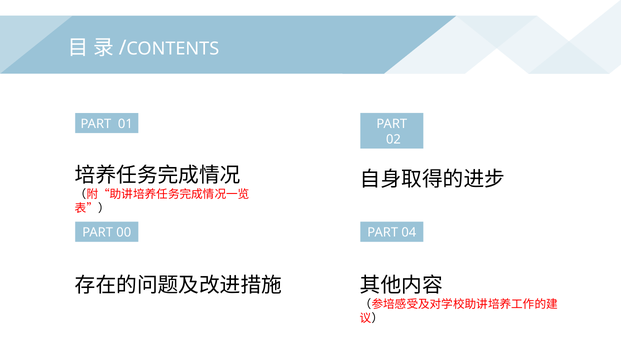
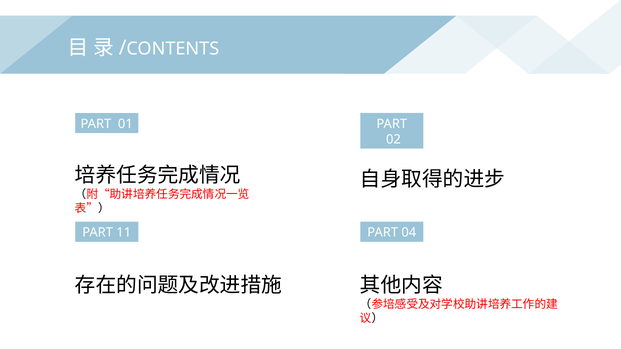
00: 00 -> 11 (124, 233)
